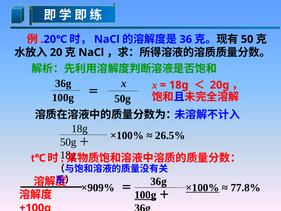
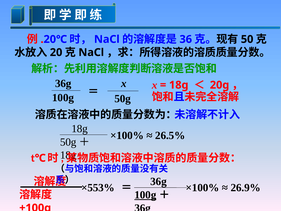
×100% underline: present -> none (203, 187)
77.8%: 77.8% -> 26.9% (246, 187)
×909%: ×909% -> ×553% (98, 187)
